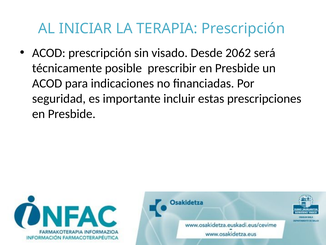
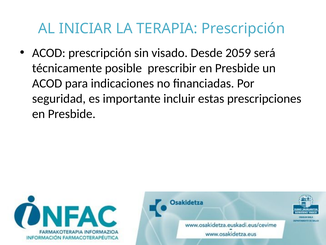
2062: 2062 -> 2059 (238, 53)
